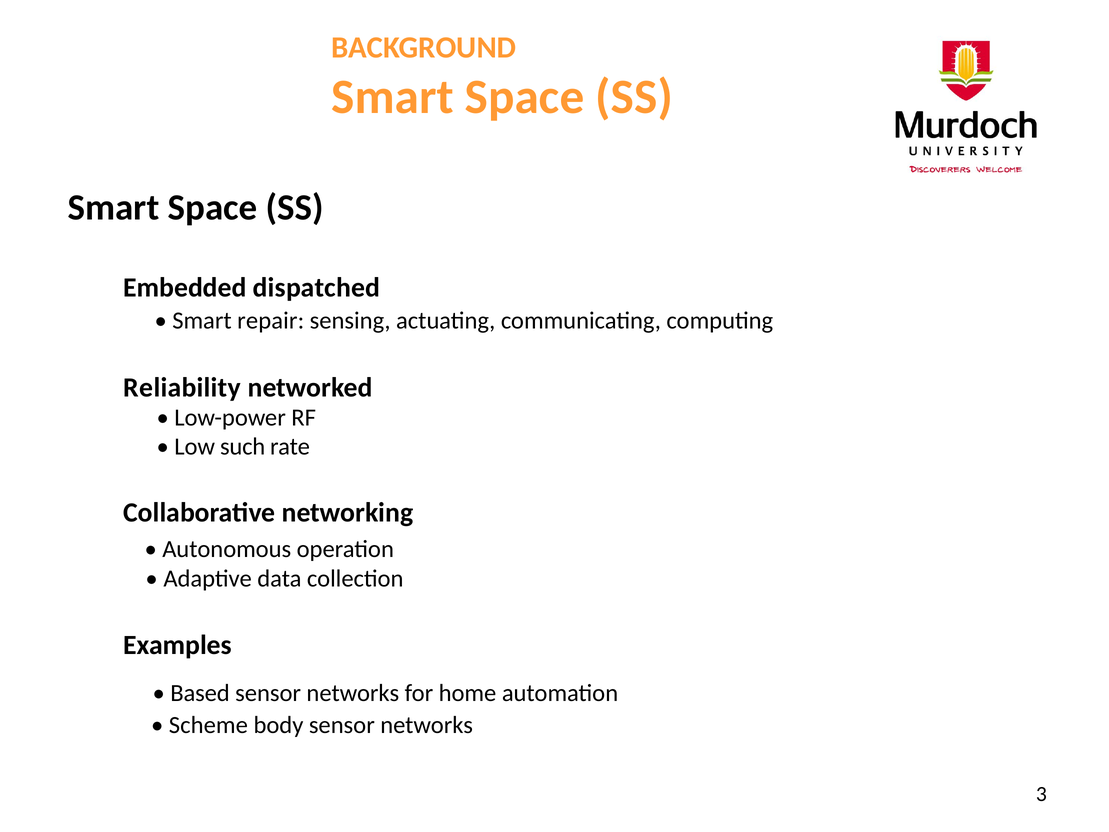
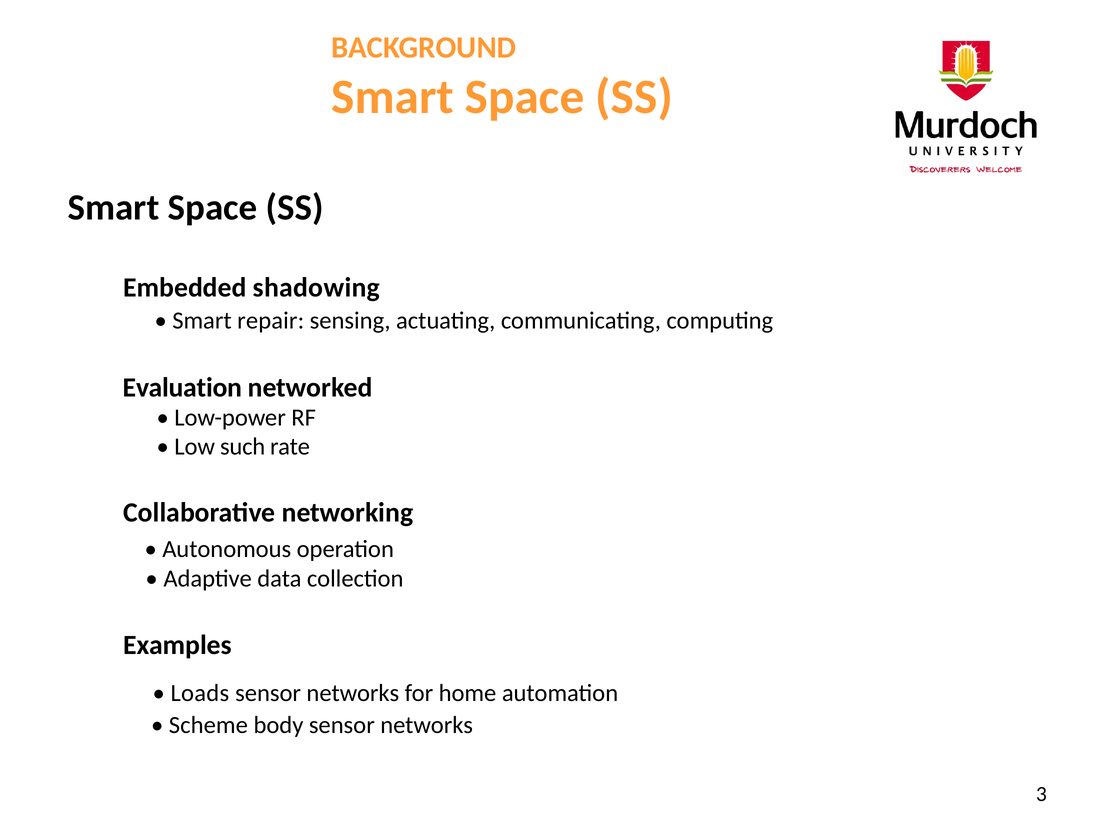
dispatched: dispatched -> shadowing (316, 287)
Reliability: Reliability -> Evaluation (182, 387)
Based: Based -> Loads (200, 693)
